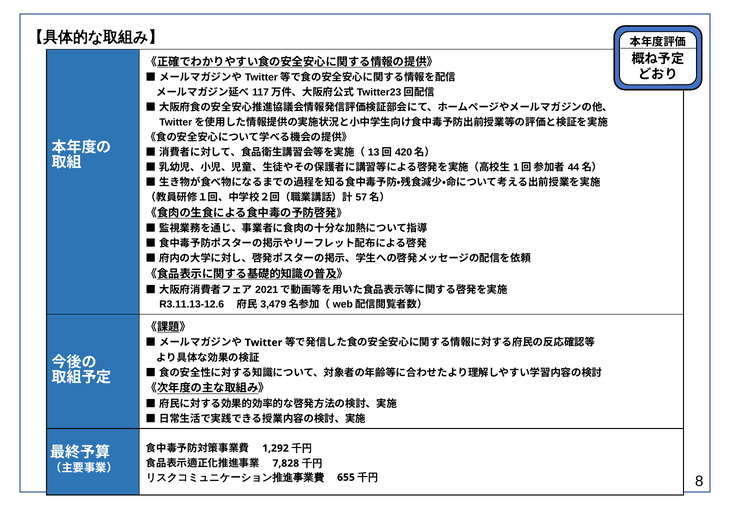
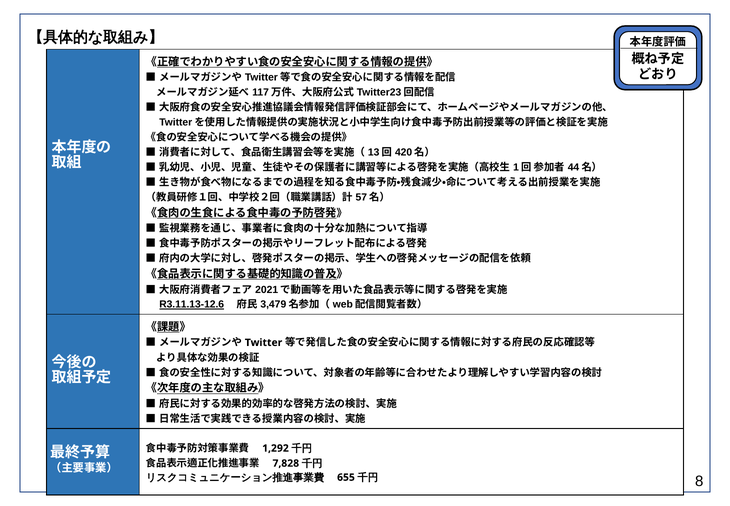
R3.11.13-12.6 underline: none -> present (192, 304)
